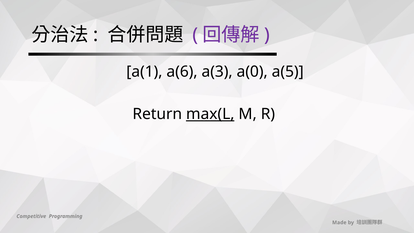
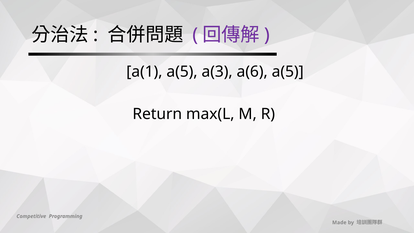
a(1 a(6: a(6 -> a(5 (182, 72)
a(0: a(0 -> a(6 (252, 72)
max(L underline: present -> none (210, 114)
